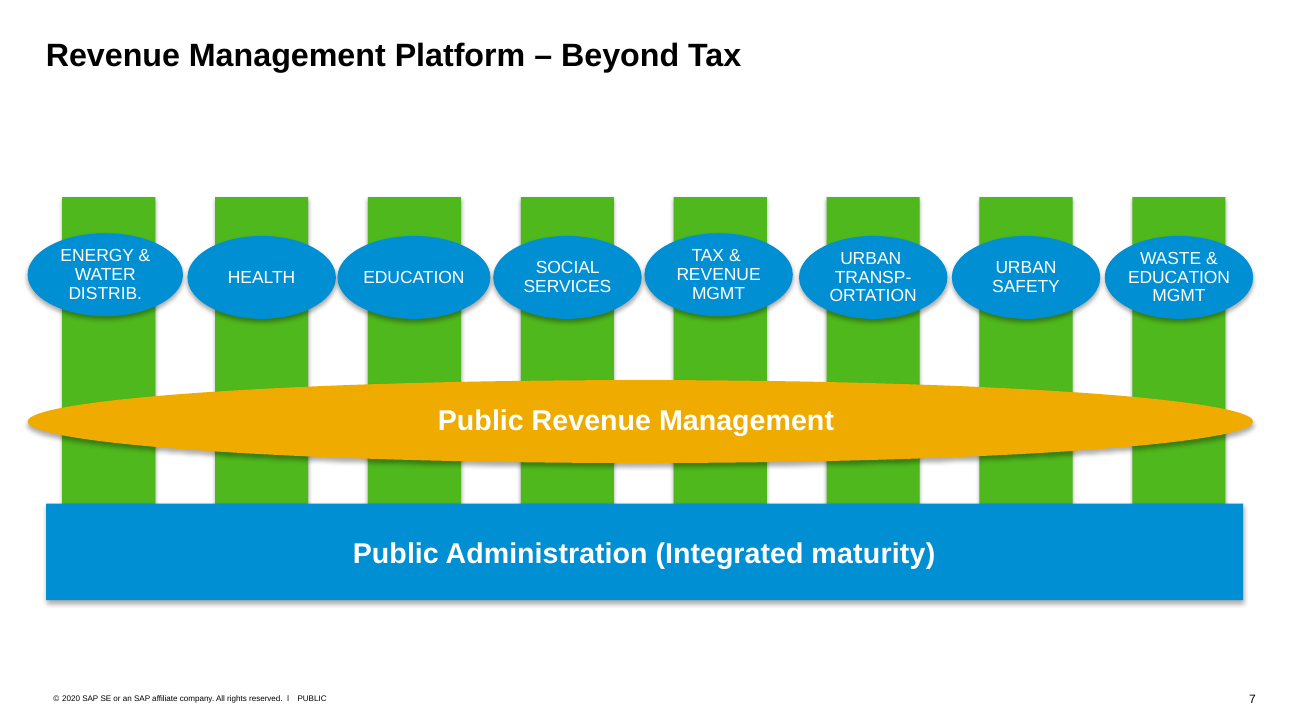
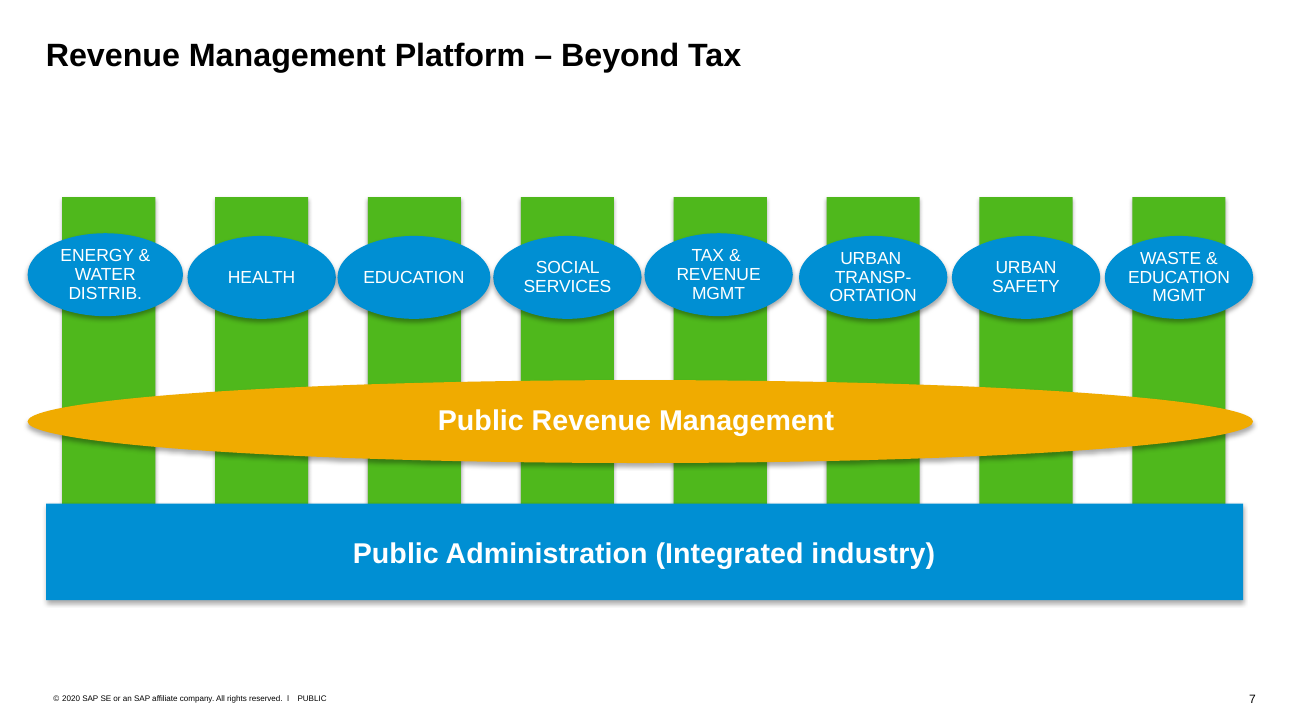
maturity: maturity -> industry (873, 554)
